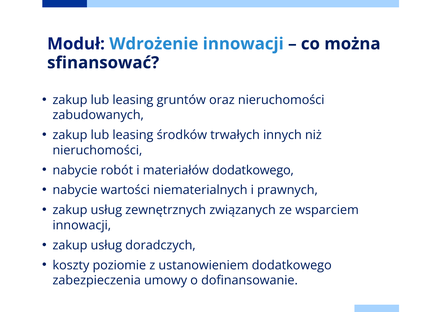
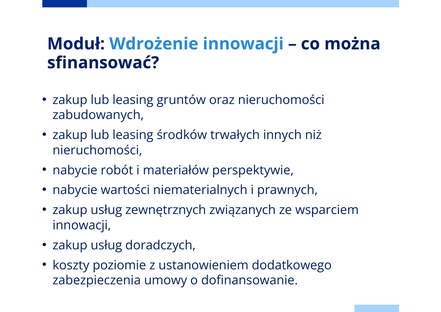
materiałów dodatkowego: dodatkowego -> perspektywie (253, 170)
